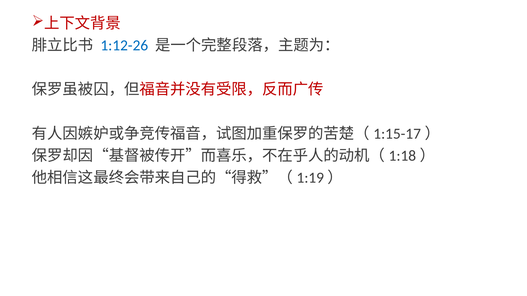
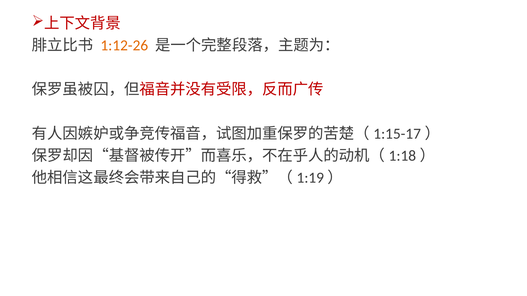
1:12-26 colour: blue -> orange (124, 46)
